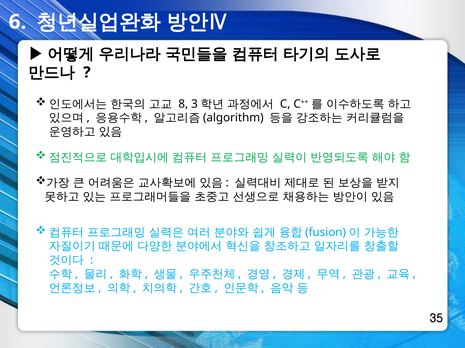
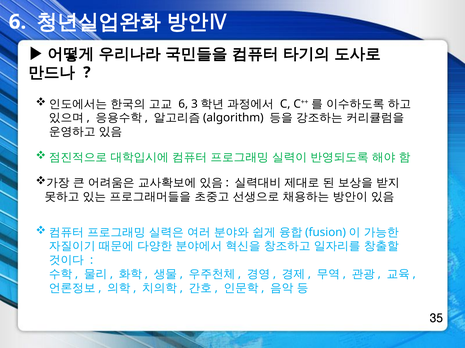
8: 8 -> 6 (183, 104)
